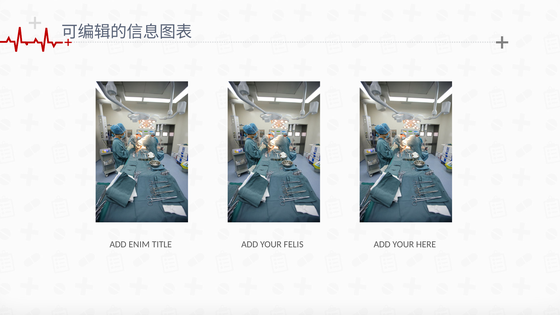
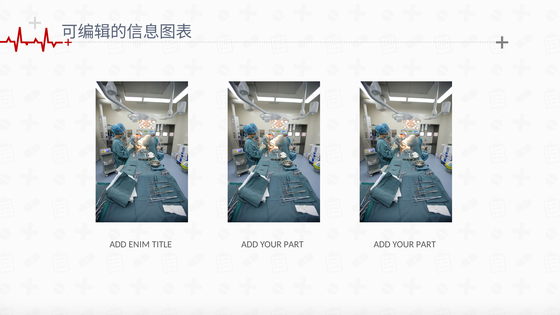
TITLE ADD YOUR FELIS: FELIS -> PART (294, 244)
HERE: HERE -> PART (426, 244)
